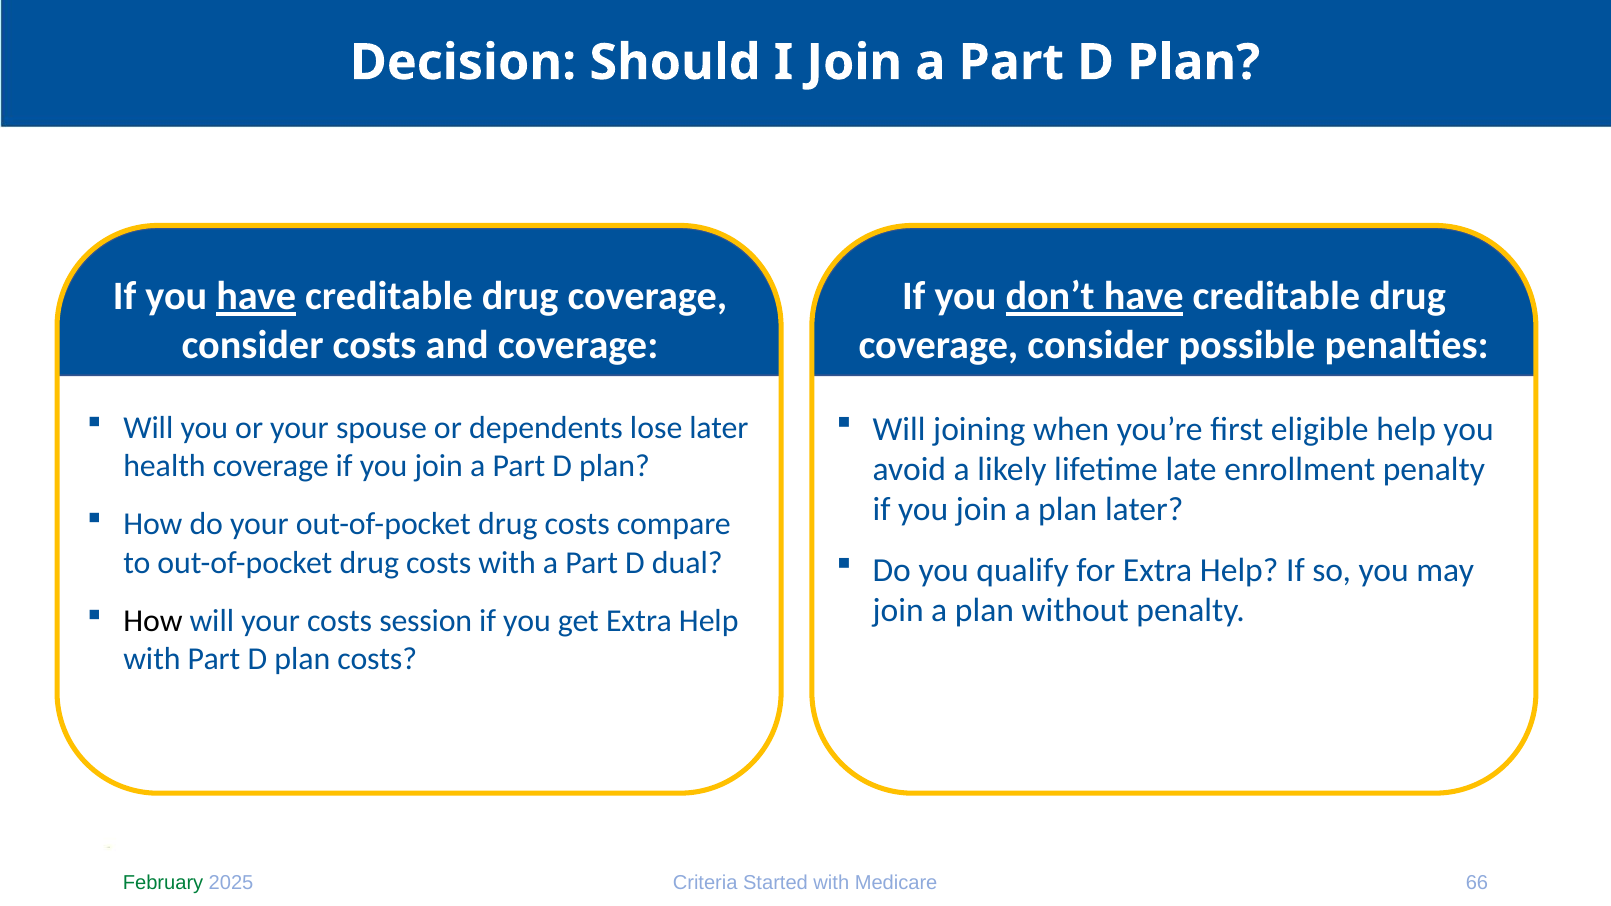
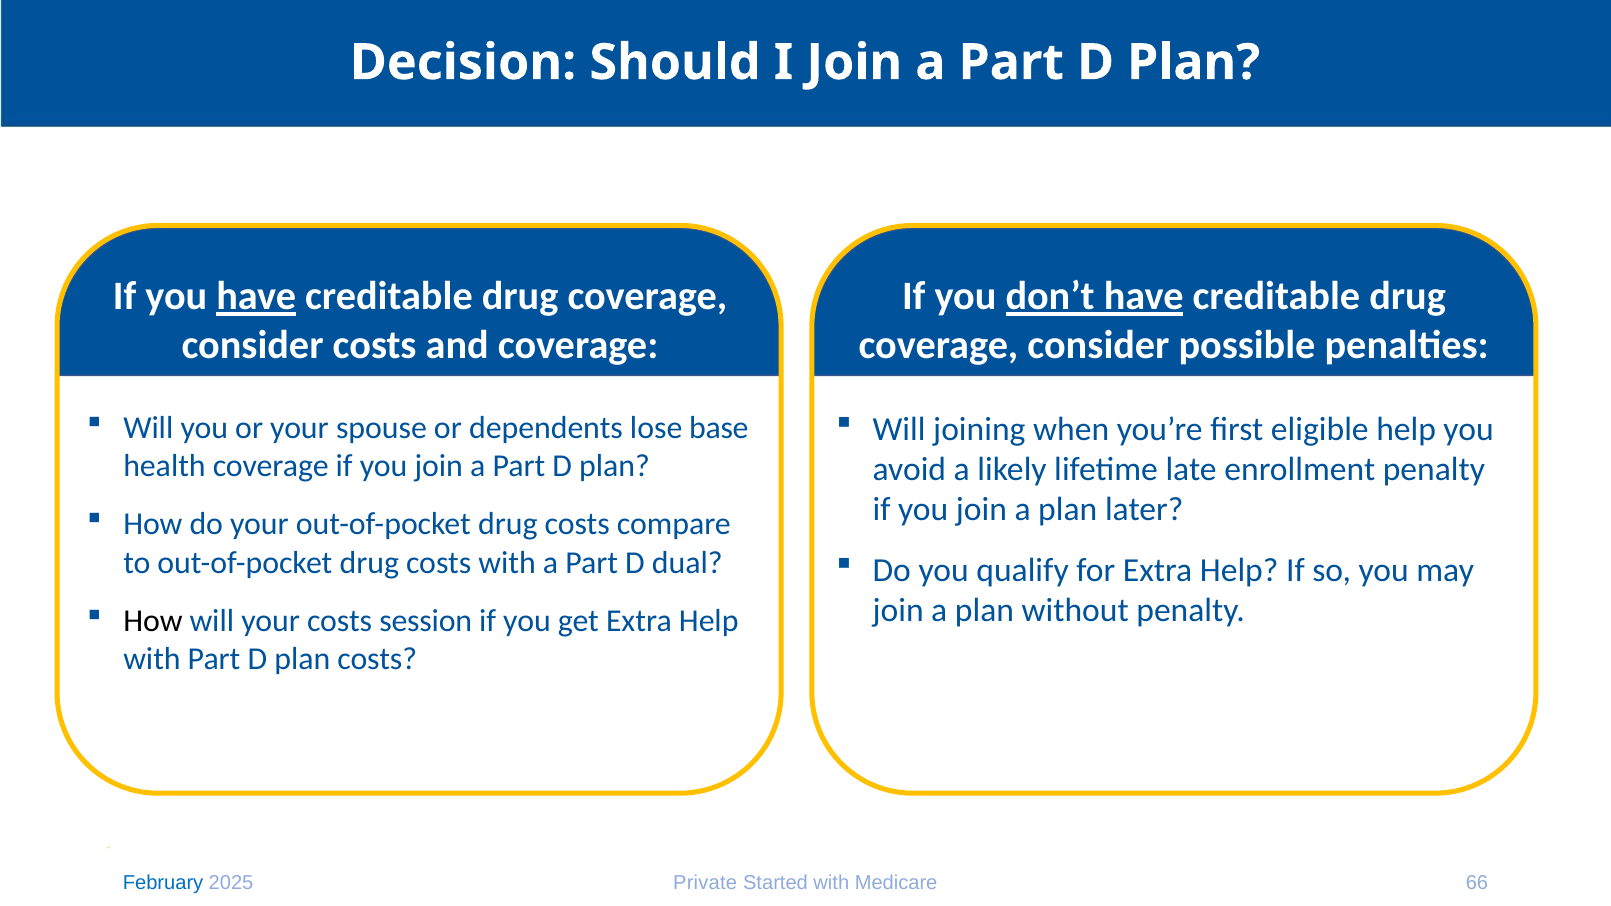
lose later: later -> base (719, 428)
February colour: green -> blue (163, 883)
Criteria: Criteria -> Private (705, 883)
